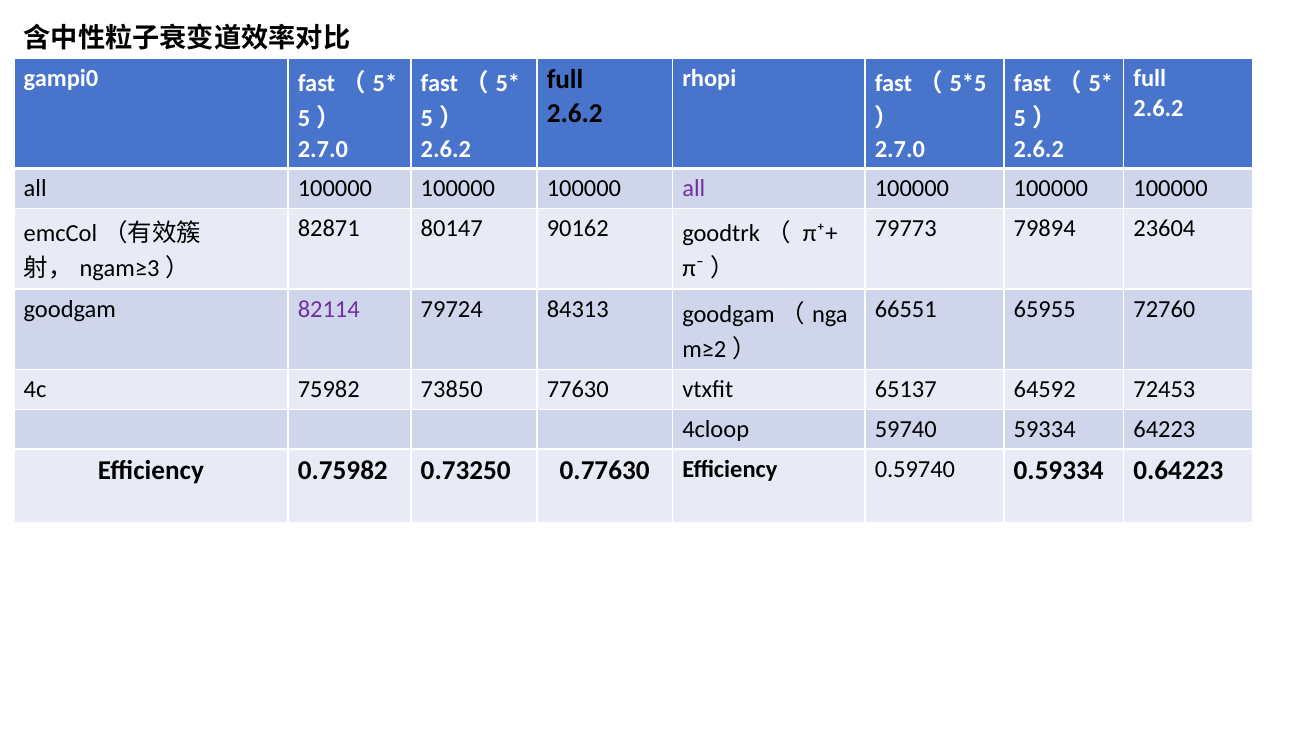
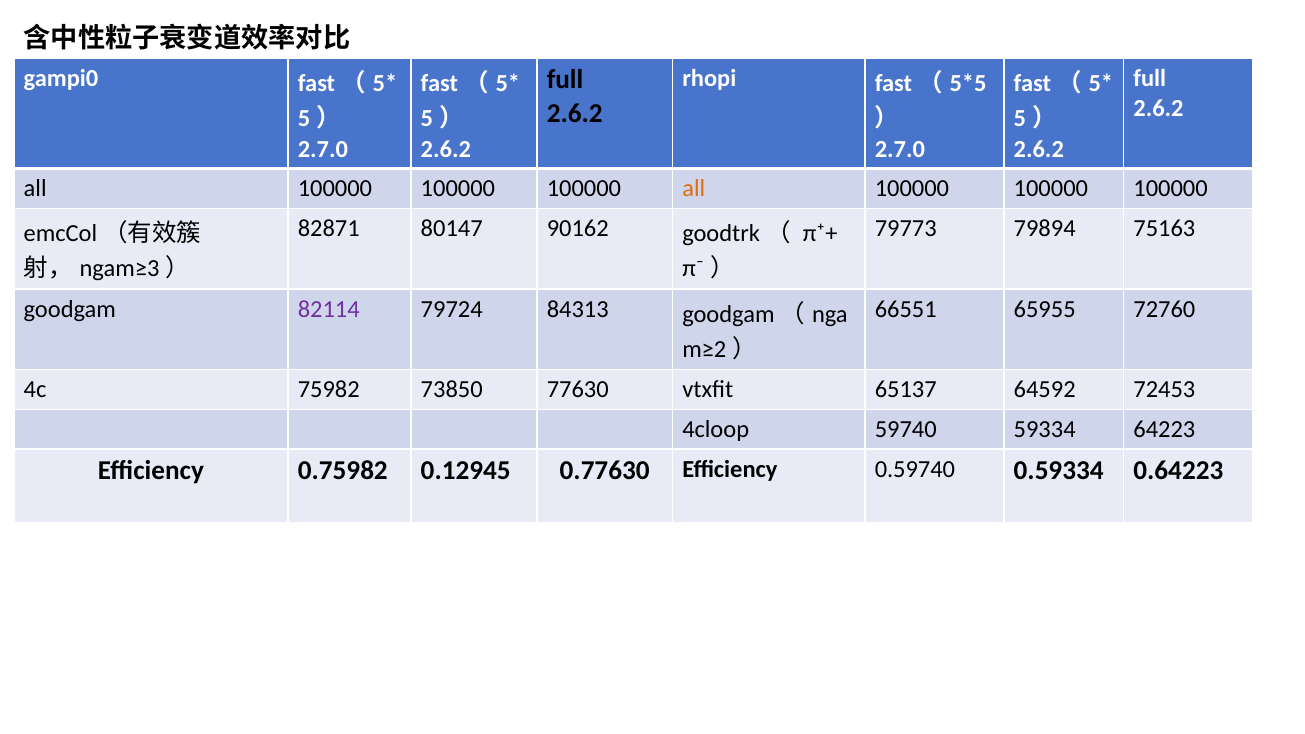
all colour: purple -> orange (694, 189)
23604: 23604 -> 75163 (1164, 228)
0.73250: 0.73250 -> 0.12945 (466, 471)
